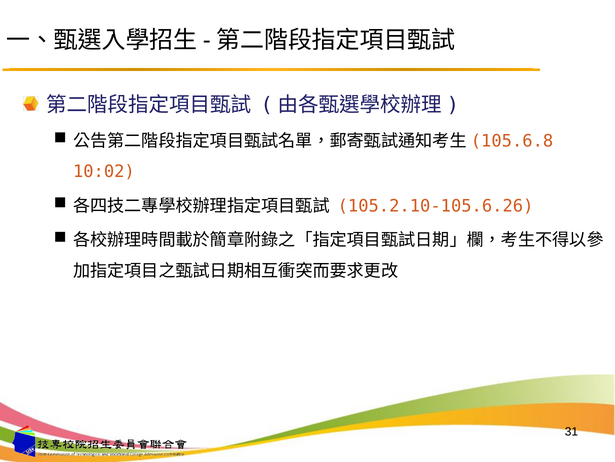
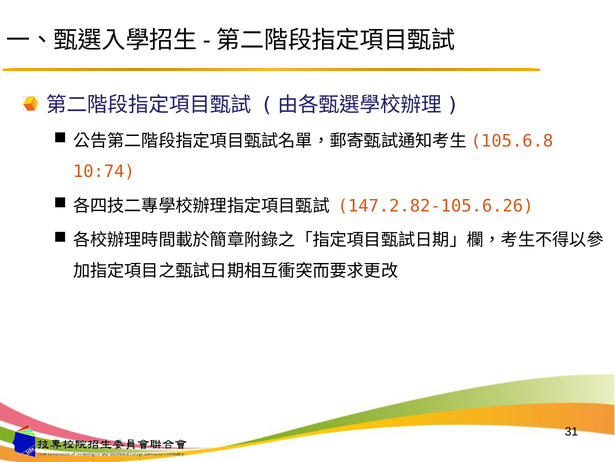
10:02: 10:02 -> 10:74 (104, 172)
105.2.10-105.6.26: 105.2.10-105.6.26 -> 147.2.82-105.6.26 (436, 206)
